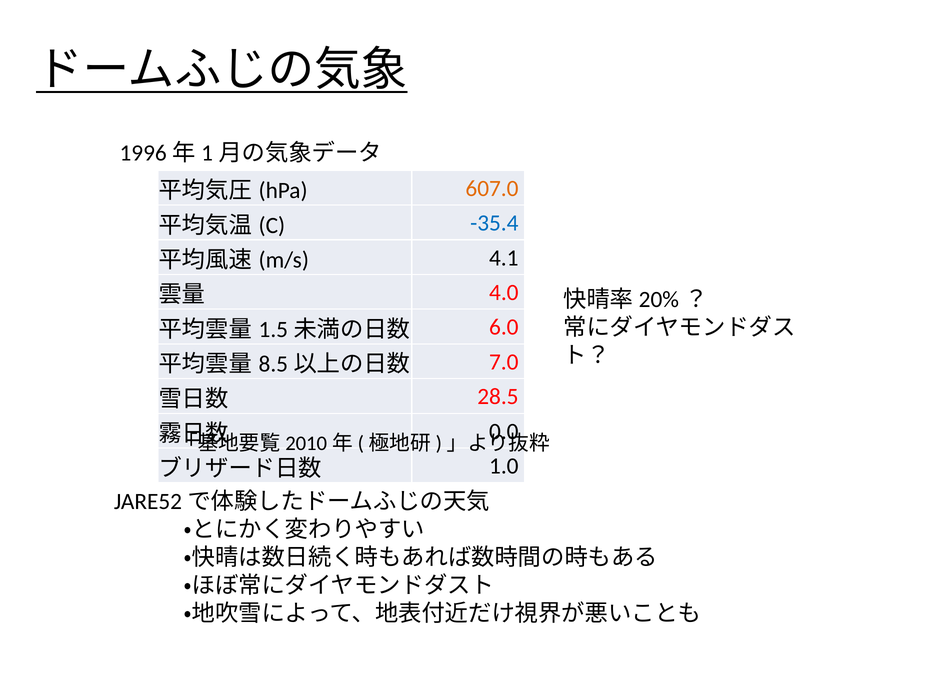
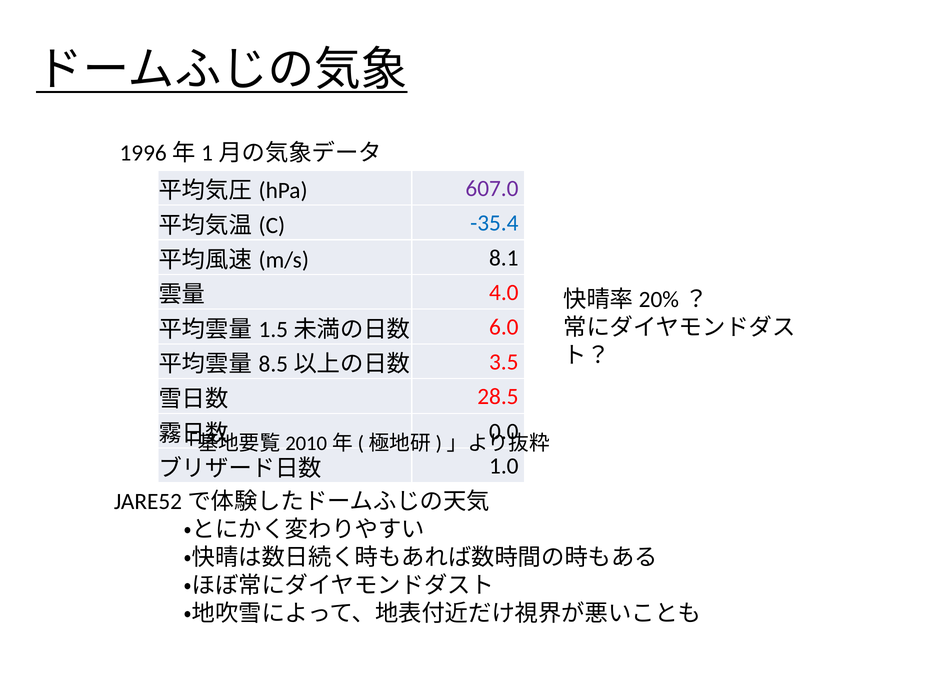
607.0 colour: orange -> purple (492, 188)
4.1: 4.1 -> 8.1 (504, 258)
7.0: 7.0 -> 3.5 (504, 362)
